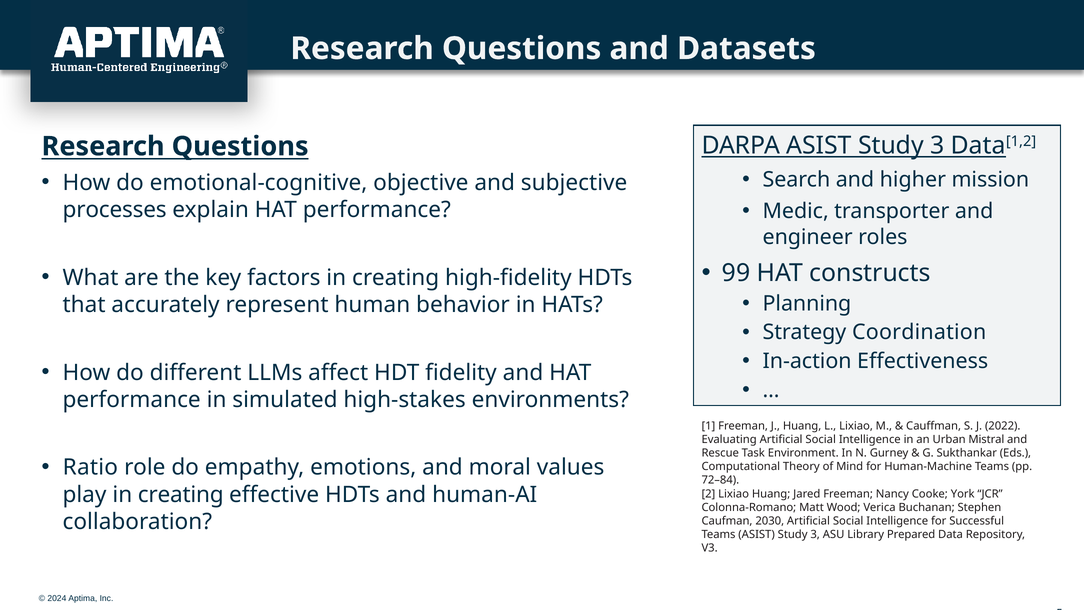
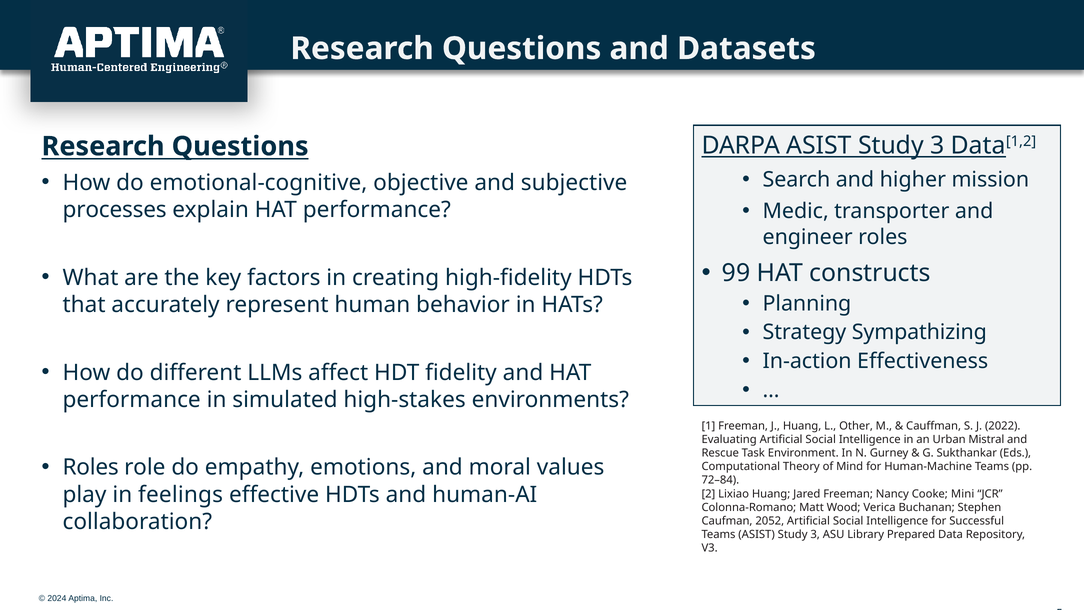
Coordination: Coordination -> Sympathizing (919, 332)
L Lixiao: Lixiao -> Other (856, 426)
Ratio: Ratio -> Roles (91, 467)
play in creating: creating -> feelings (181, 494)
York: York -> Mini (963, 494)
2030: 2030 -> 2052 (770, 521)
